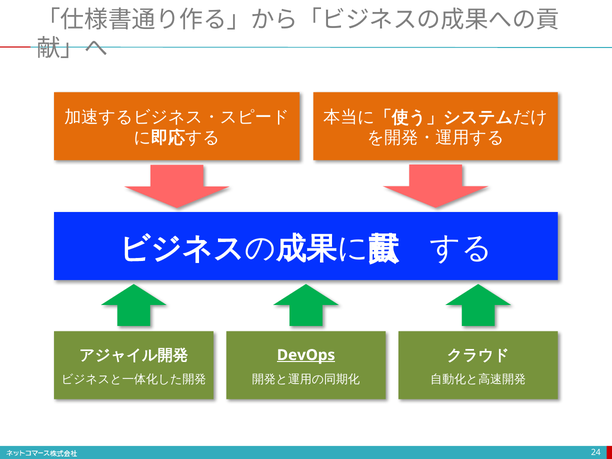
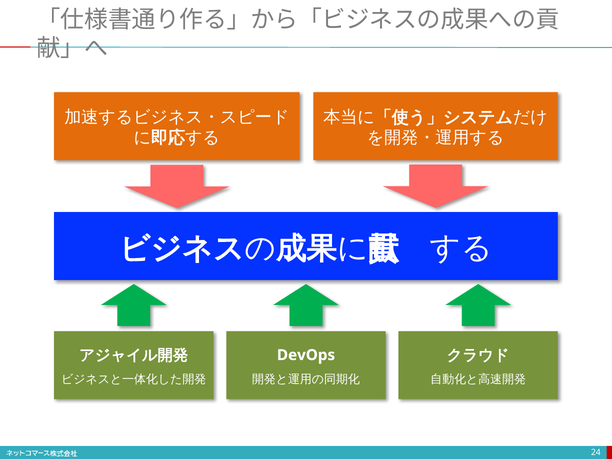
DevOps underline: present -> none (306, 355)
